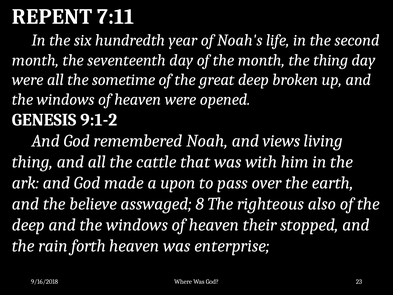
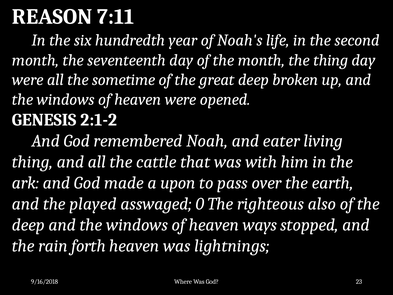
REPENT: REPENT -> REASON (52, 17)
9:1-2: 9:1-2 -> 2:1-2 (99, 120)
views: views -> eater (281, 141)
believe: believe -> played (93, 204)
8: 8 -> 0 (200, 204)
their: their -> ways (260, 225)
enterprise: enterprise -> lightnings (232, 246)
